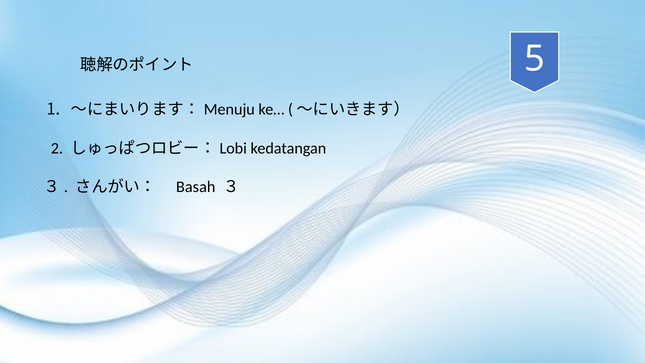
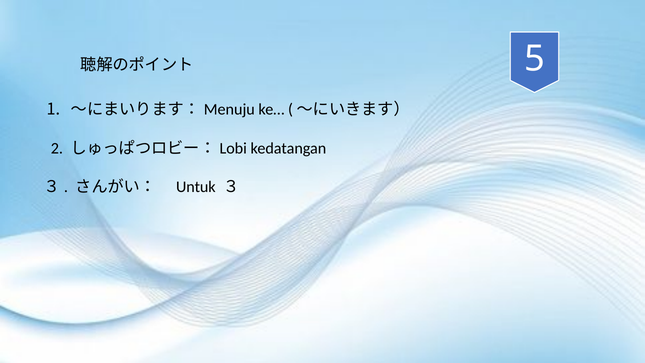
Basah: Basah -> Untuk (196, 187)
